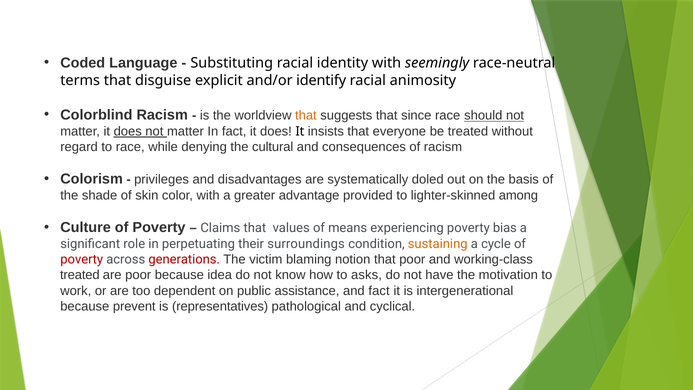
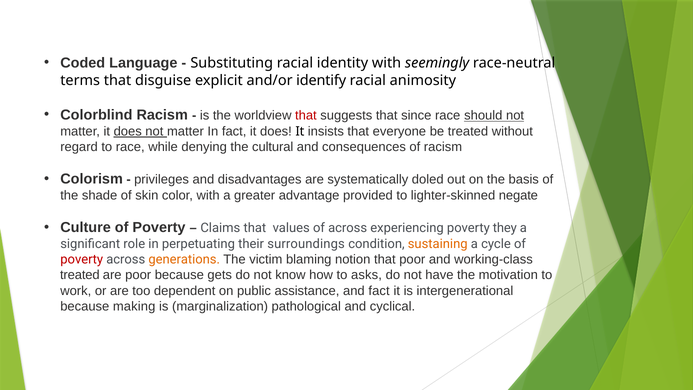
that colour: orange -> red (306, 115)
among: among -> negate (518, 195)
of means: means -> across (348, 228)
bias: bias -> they (505, 228)
generations colour: red -> orange (184, 259)
idea: idea -> gets (220, 275)
prevent: prevent -> making (134, 306)
representatives: representatives -> marginalization (220, 306)
